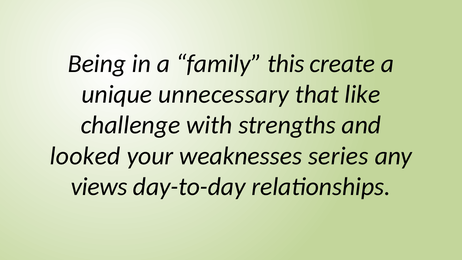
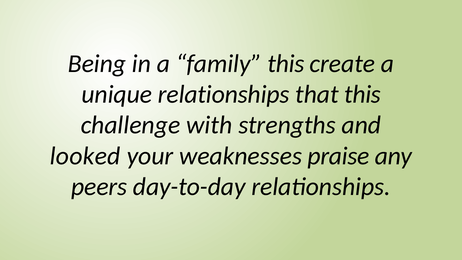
unique unnecessary: unnecessary -> relationships (224, 94)
that like: like -> this (363, 94)
series: series -> praise (338, 156)
views: views -> peers (99, 187)
